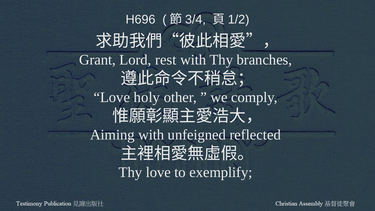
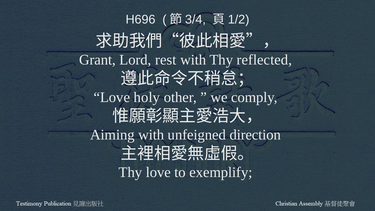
branches: branches -> reflected (264, 60)
reflected: reflected -> direction (255, 135)
